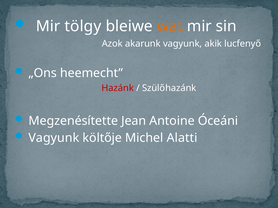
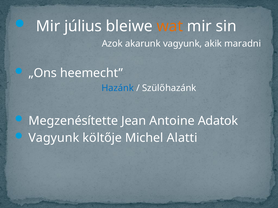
tölgy: tölgy -> július (83, 26)
lucfenyő: lucfenyő -> maradni (243, 44)
Hazánk colour: red -> blue (118, 88)
Óceáni: Óceáni -> Adatok (218, 121)
